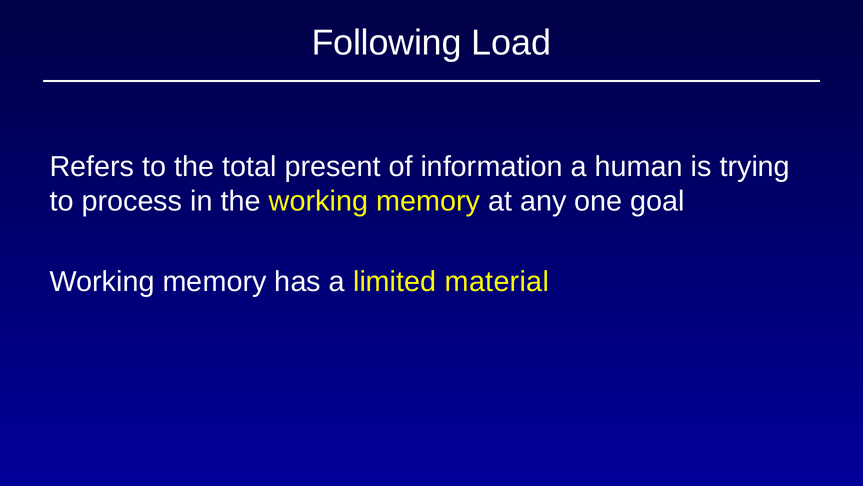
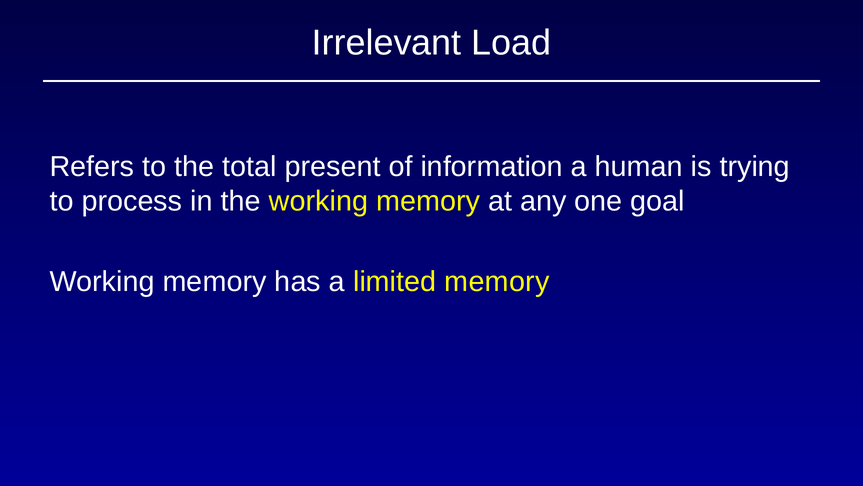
Following: Following -> Irrelevant (387, 43)
limited material: material -> memory (497, 281)
